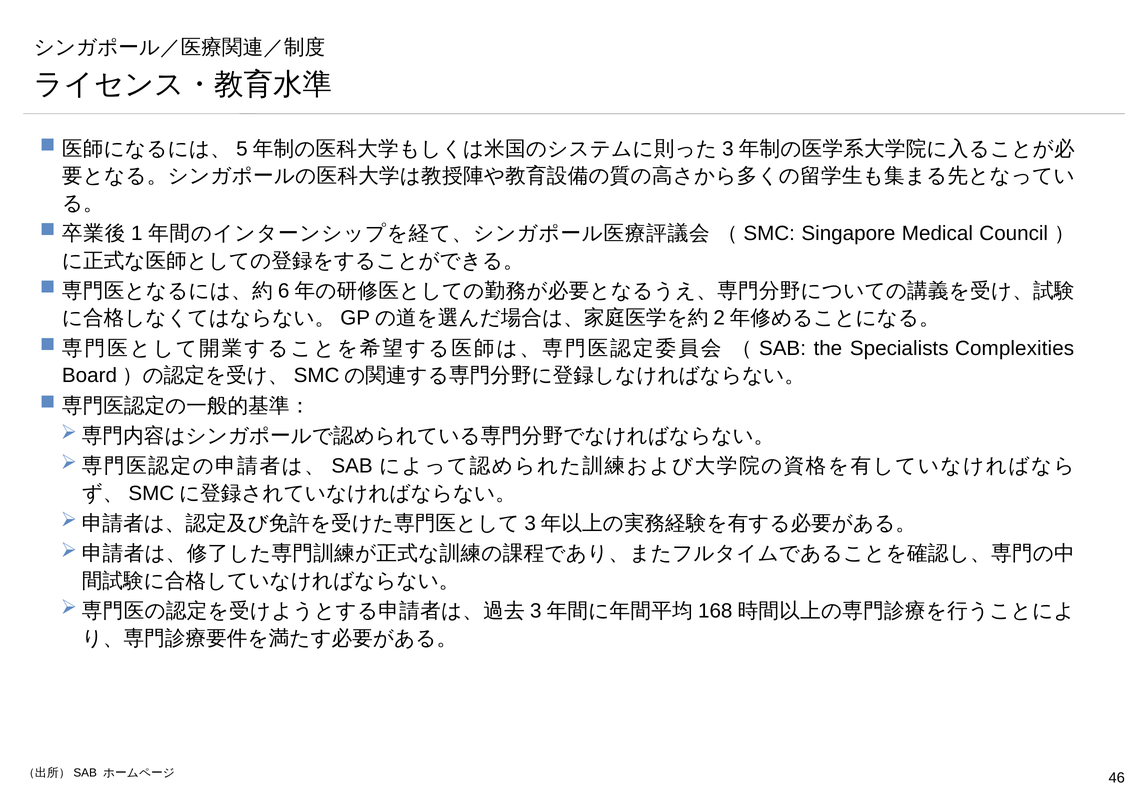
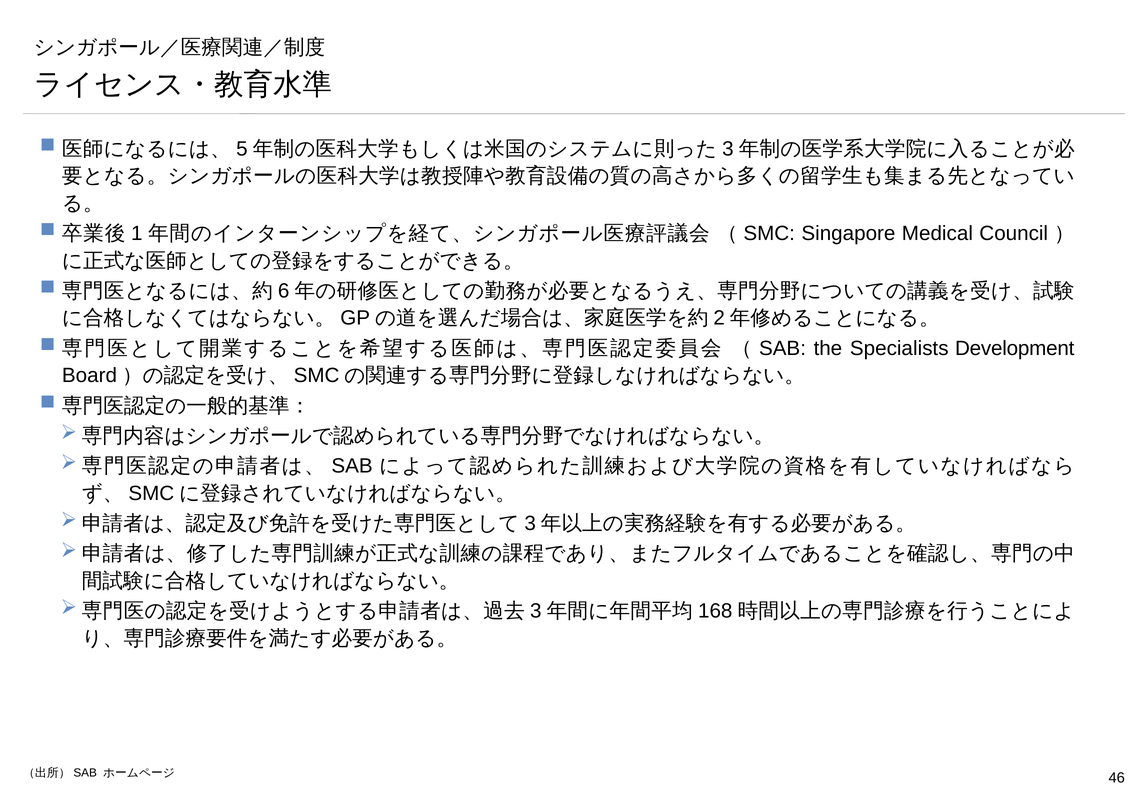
Complexities: Complexities -> Development (1015, 348)
